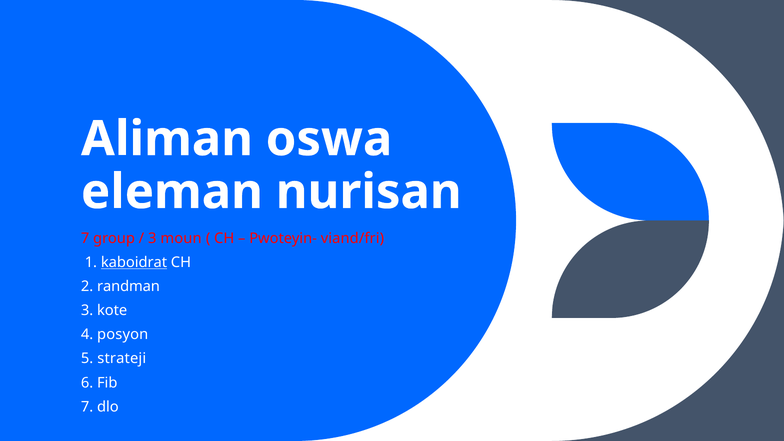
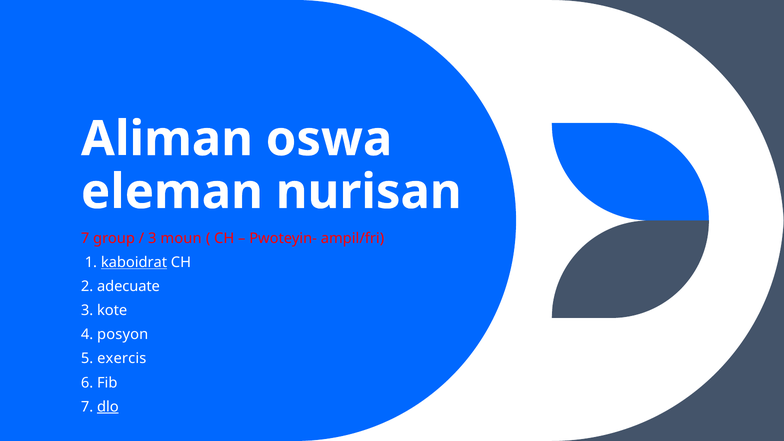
viand/fri: viand/fri -> ampil/fri (352, 238)
randman: randman -> adecuate (129, 286)
strateji: strateji -> exercis (122, 359)
dlo underline: none -> present (108, 407)
